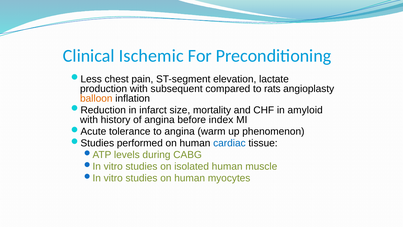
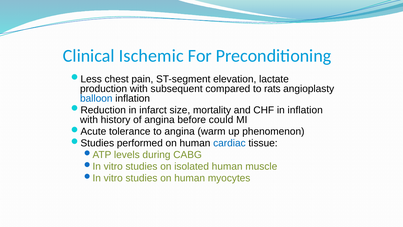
balloon colour: orange -> blue (96, 98)
in amyloid: amyloid -> inflation (305, 110)
index: index -> could (221, 120)
